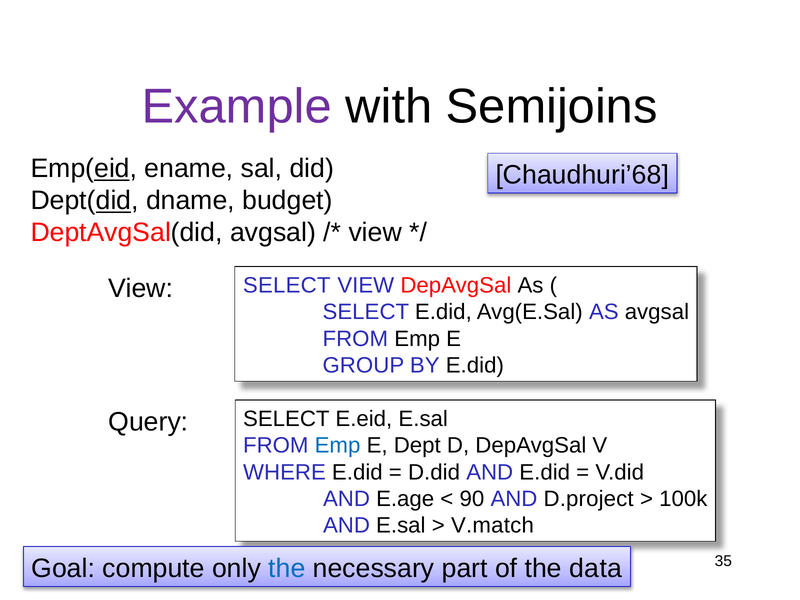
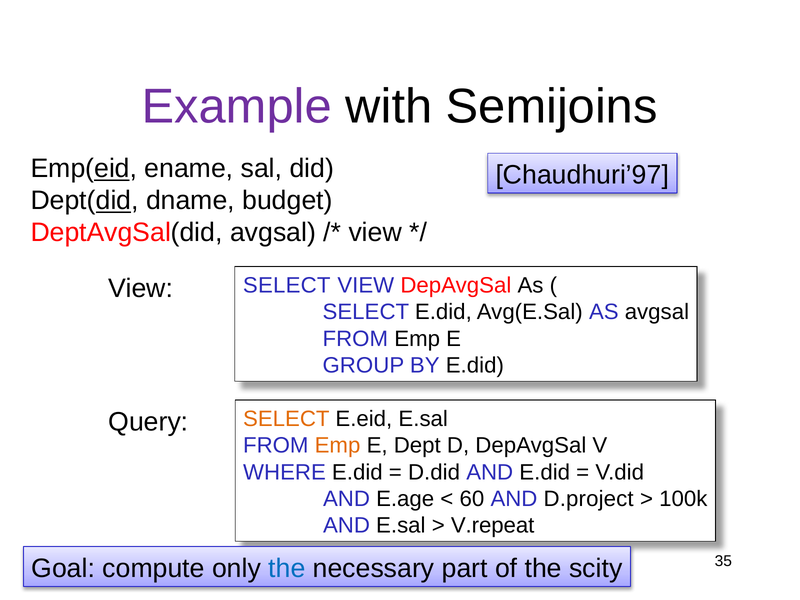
Chaudhuri’68: Chaudhuri’68 -> Chaudhuri’97 (582, 175)
SELECT colour: black -> orange (286, 419)
Emp colour: blue -> orange (338, 446)
90: 90 -> 60 (472, 499)
V.match: V.match -> V.repeat (493, 526)
data: data -> scity (596, 568)
